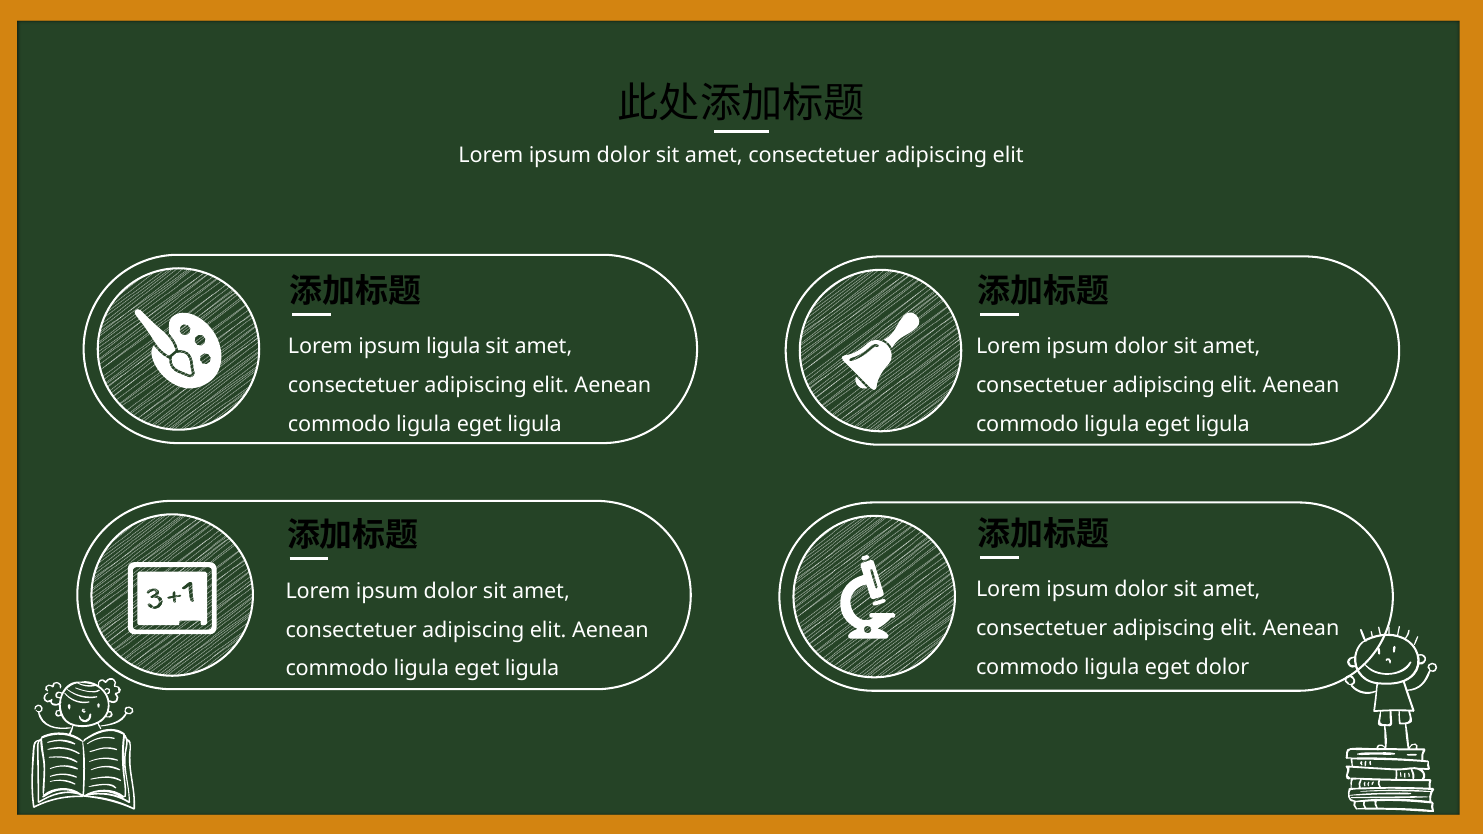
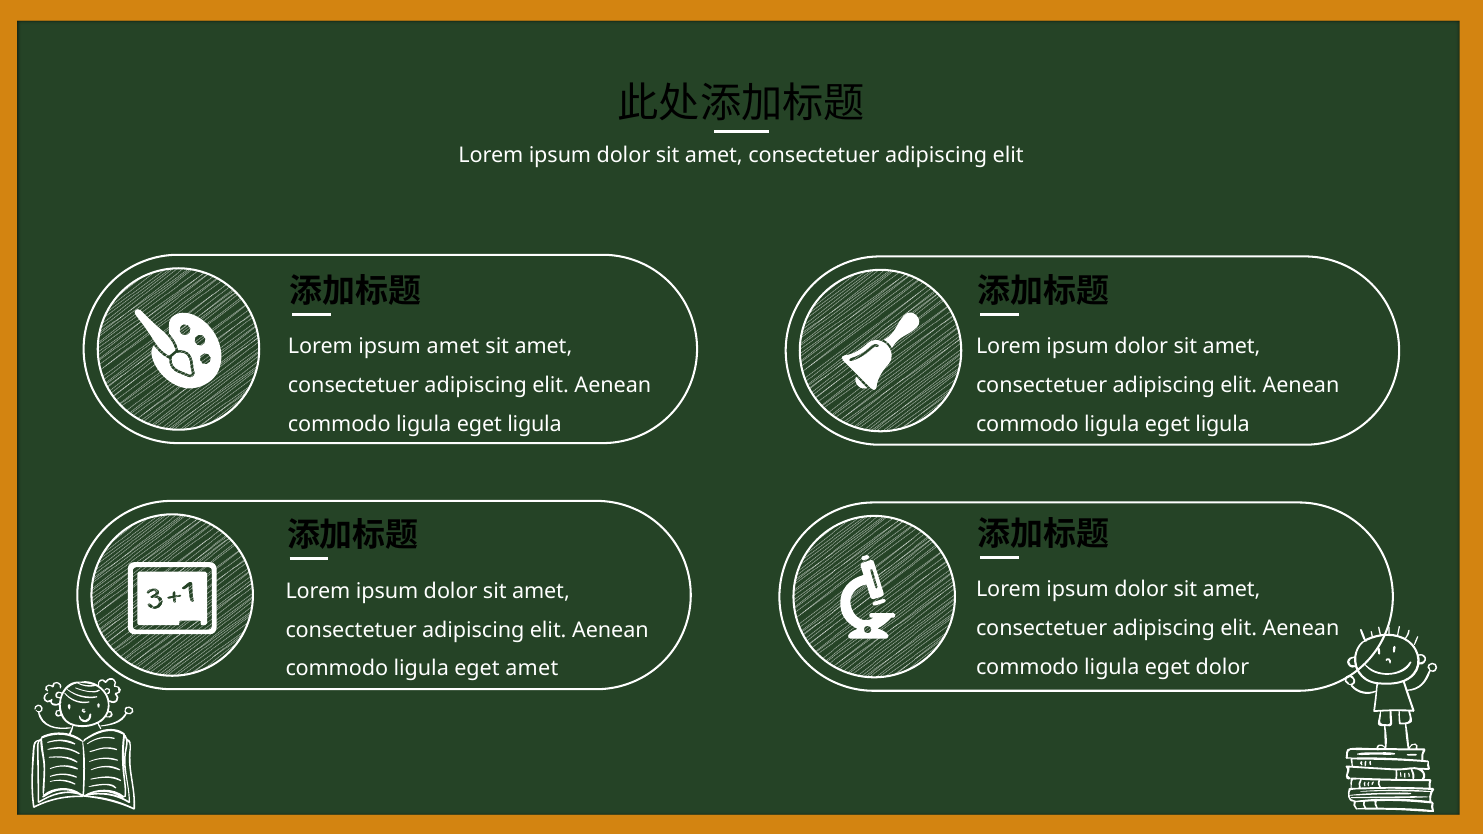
ipsum ligula: ligula -> amet (453, 347)
ligula: ligula -> amet (532, 669)
